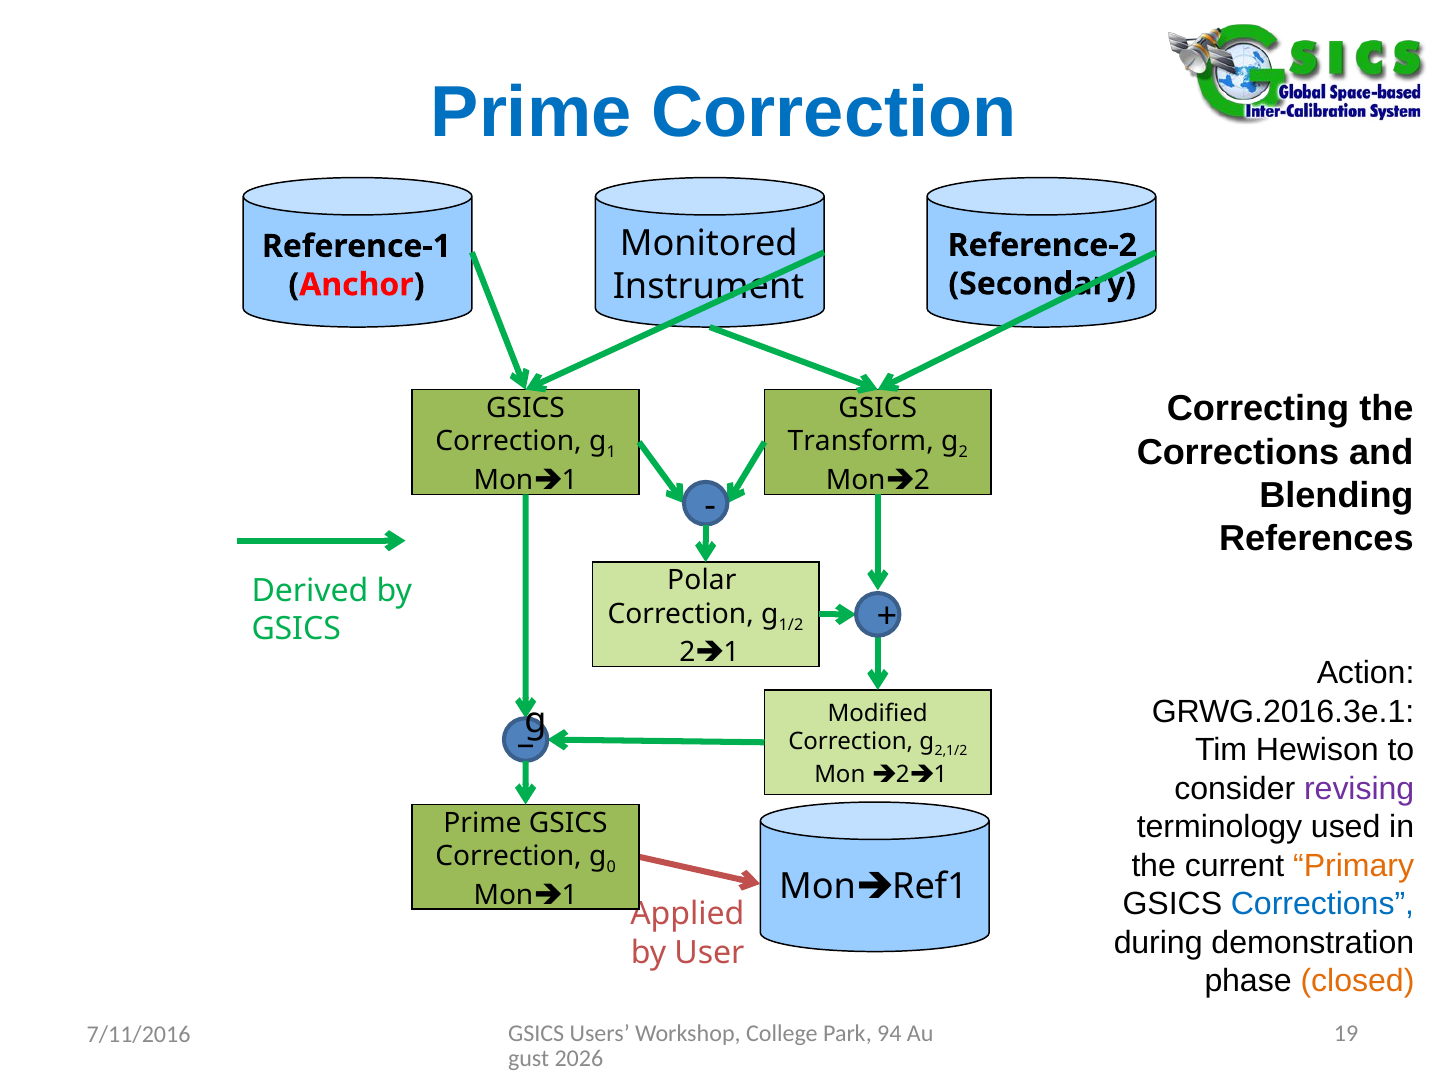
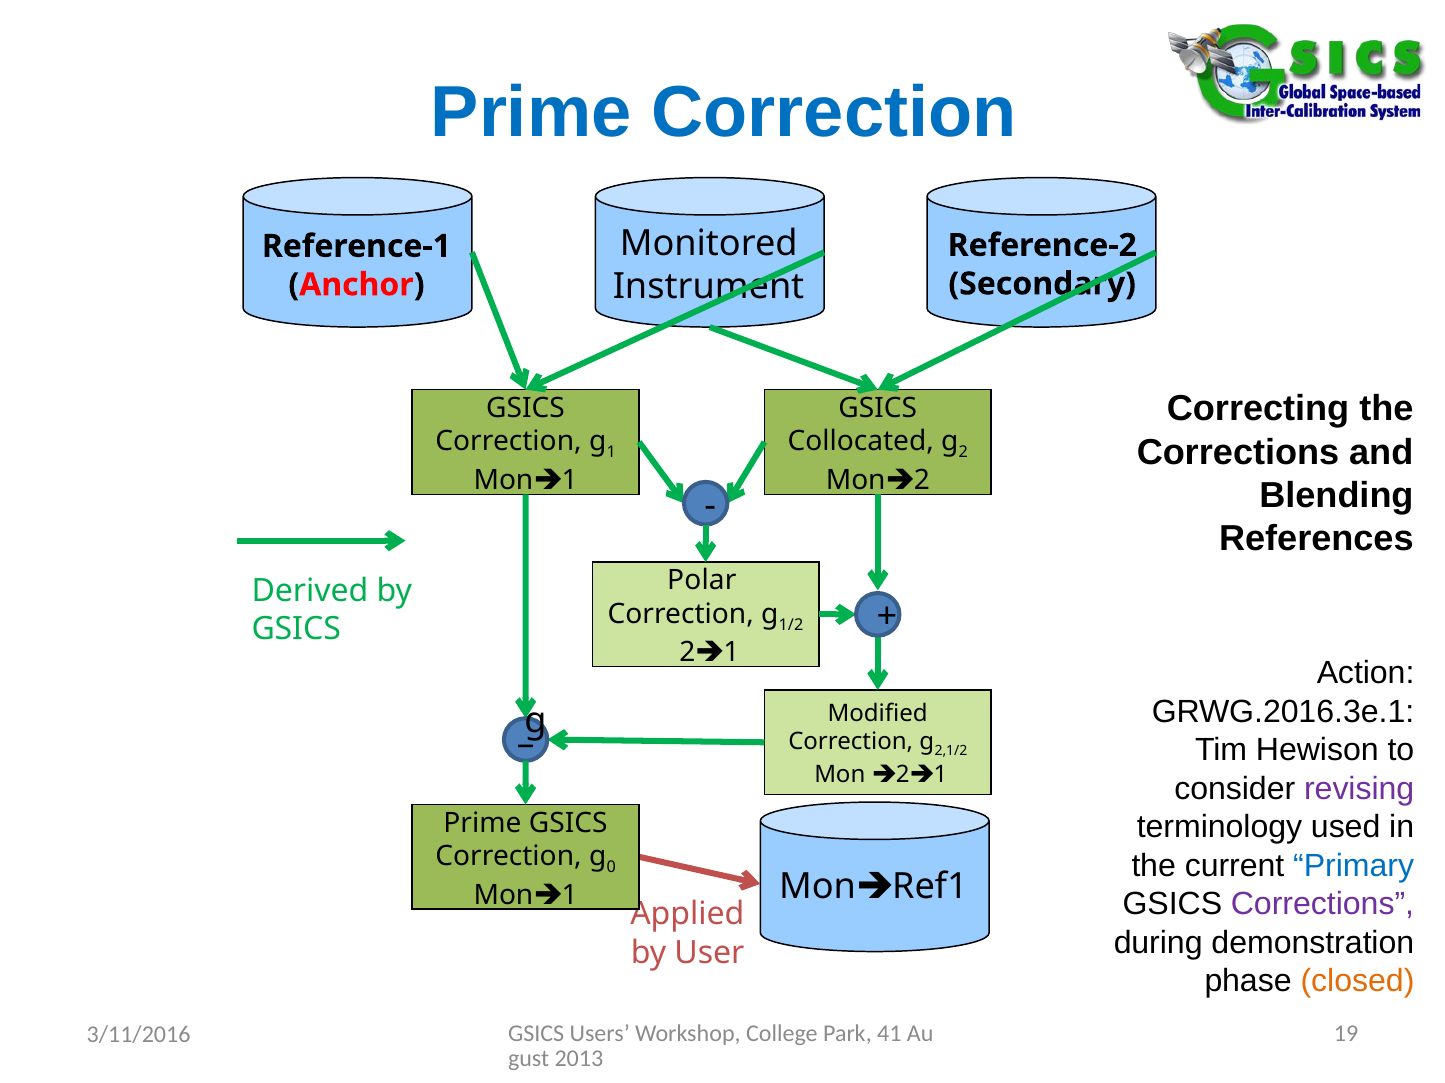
Transform: Transform -> Collocated (861, 442)
Primary colour: orange -> blue (1354, 866)
Corrections colour: blue -> purple (1322, 905)
94: 94 -> 41 (889, 1035)
7/11/2016: 7/11/2016 -> 3/11/2016 (139, 1035)
2026: 2026 -> 2013 (579, 1059)
